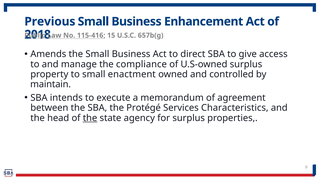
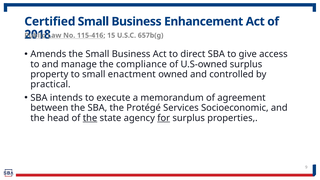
Previous: Previous -> Certified (50, 22)
maintain: maintain -> practical (50, 84)
Characteristics: Characteristics -> Socioeconomic (235, 108)
for underline: none -> present (164, 118)
